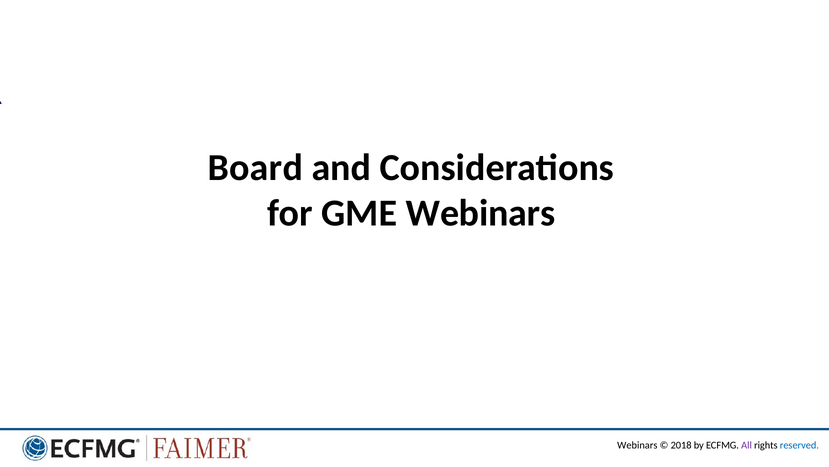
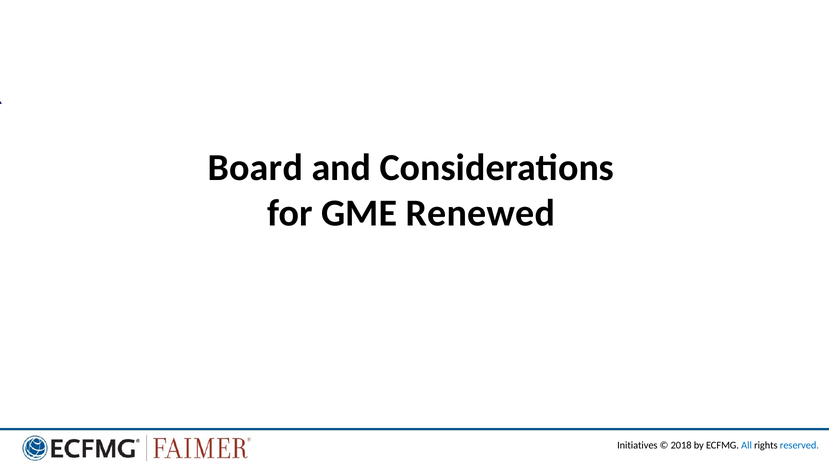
GME Webinars: Webinars -> Renewed (480, 213)
Webinars: Webinars -> Initiatives (637, 445)
All colour: purple -> blue (747, 445)
